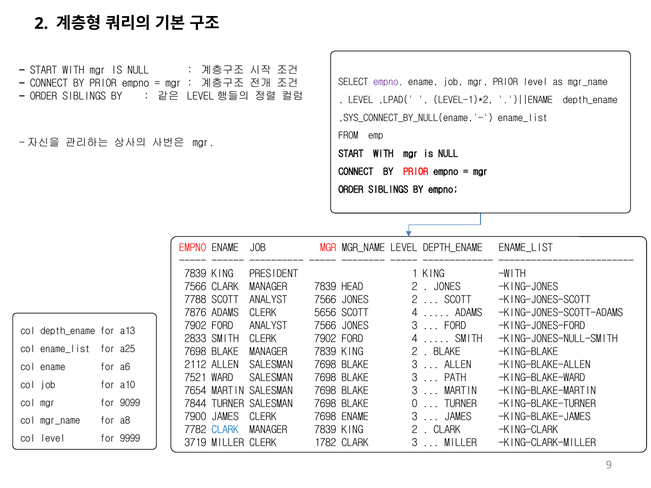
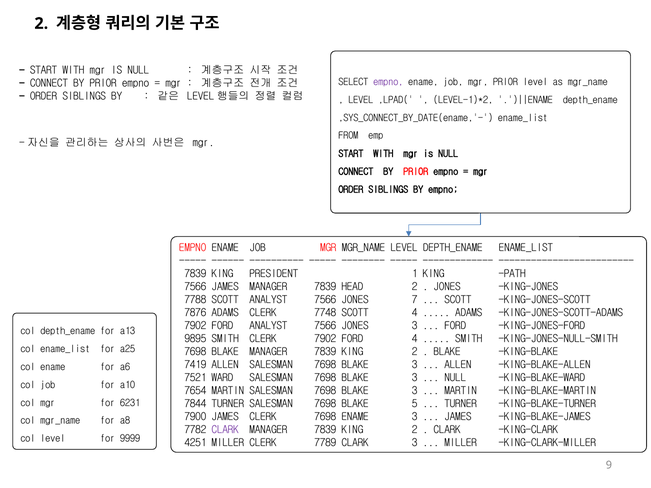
,SYS_CONNECT_BY_NULL(ename,'-: ,SYS_CONNECT_BY_NULL(ename,'- -> ,SYS_CONNECT_BY_DATE(ename,'- (416, 118)
KING WITH: WITH -> PATH (512, 274)
7566 CLARK: CLARK -> JAMES (225, 287)
JONES 2: 2 -> 7 (415, 300)
5656: 5656 -> 7748 (325, 313)
2833: 2833 -> 9895 (195, 339)
2112: 2112 -> 7419 (195, 365)
PATH: PATH -> NULL (455, 378)
9099: 9099 -> 6231 (130, 403)
0: 0 -> 5 (415, 404)
CLARK colour: blue -> purple (225, 430)
3719: 3719 -> 4251 (195, 443)
1782: 1782 -> 7789 (325, 443)
